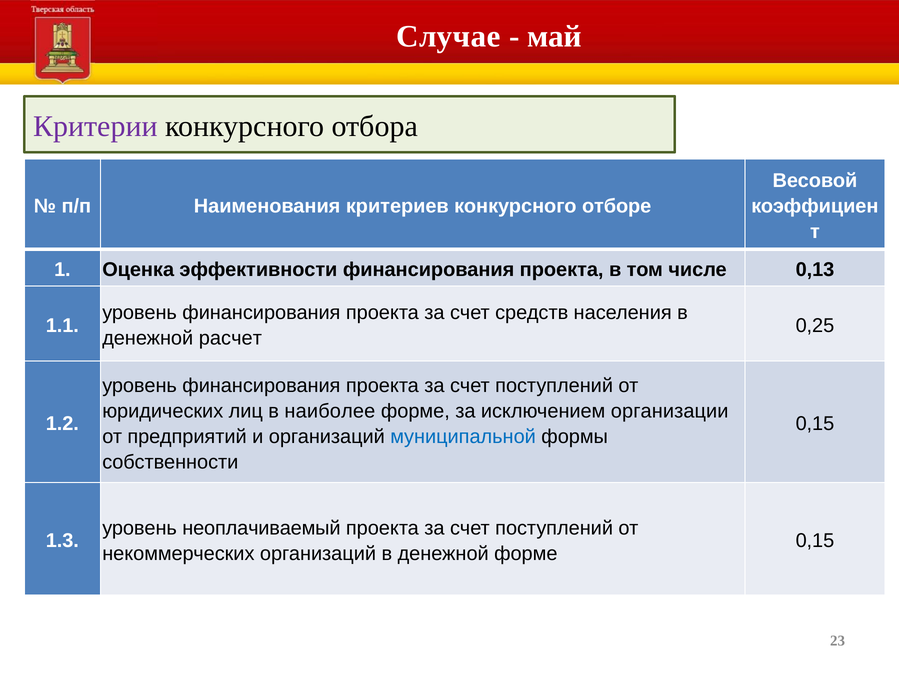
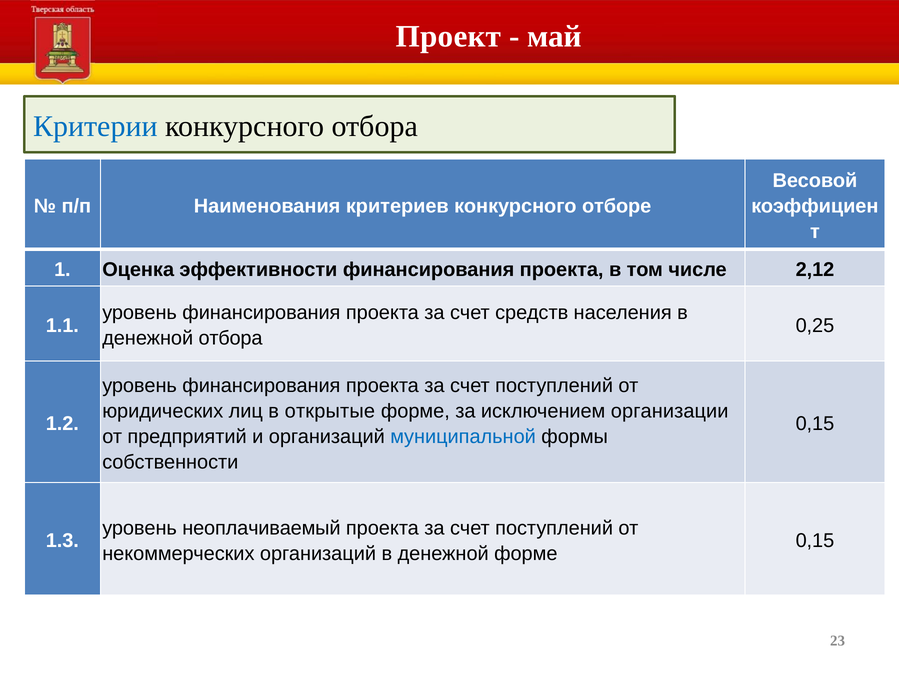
Случае: Случае -> Проект (448, 36)
Критерии colour: purple -> blue (95, 126)
0,13: 0,13 -> 2,12 (815, 270)
денежной расчет: расчет -> отбора (230, 338)
наиболее: наиболее -> открытые (330, 411)
